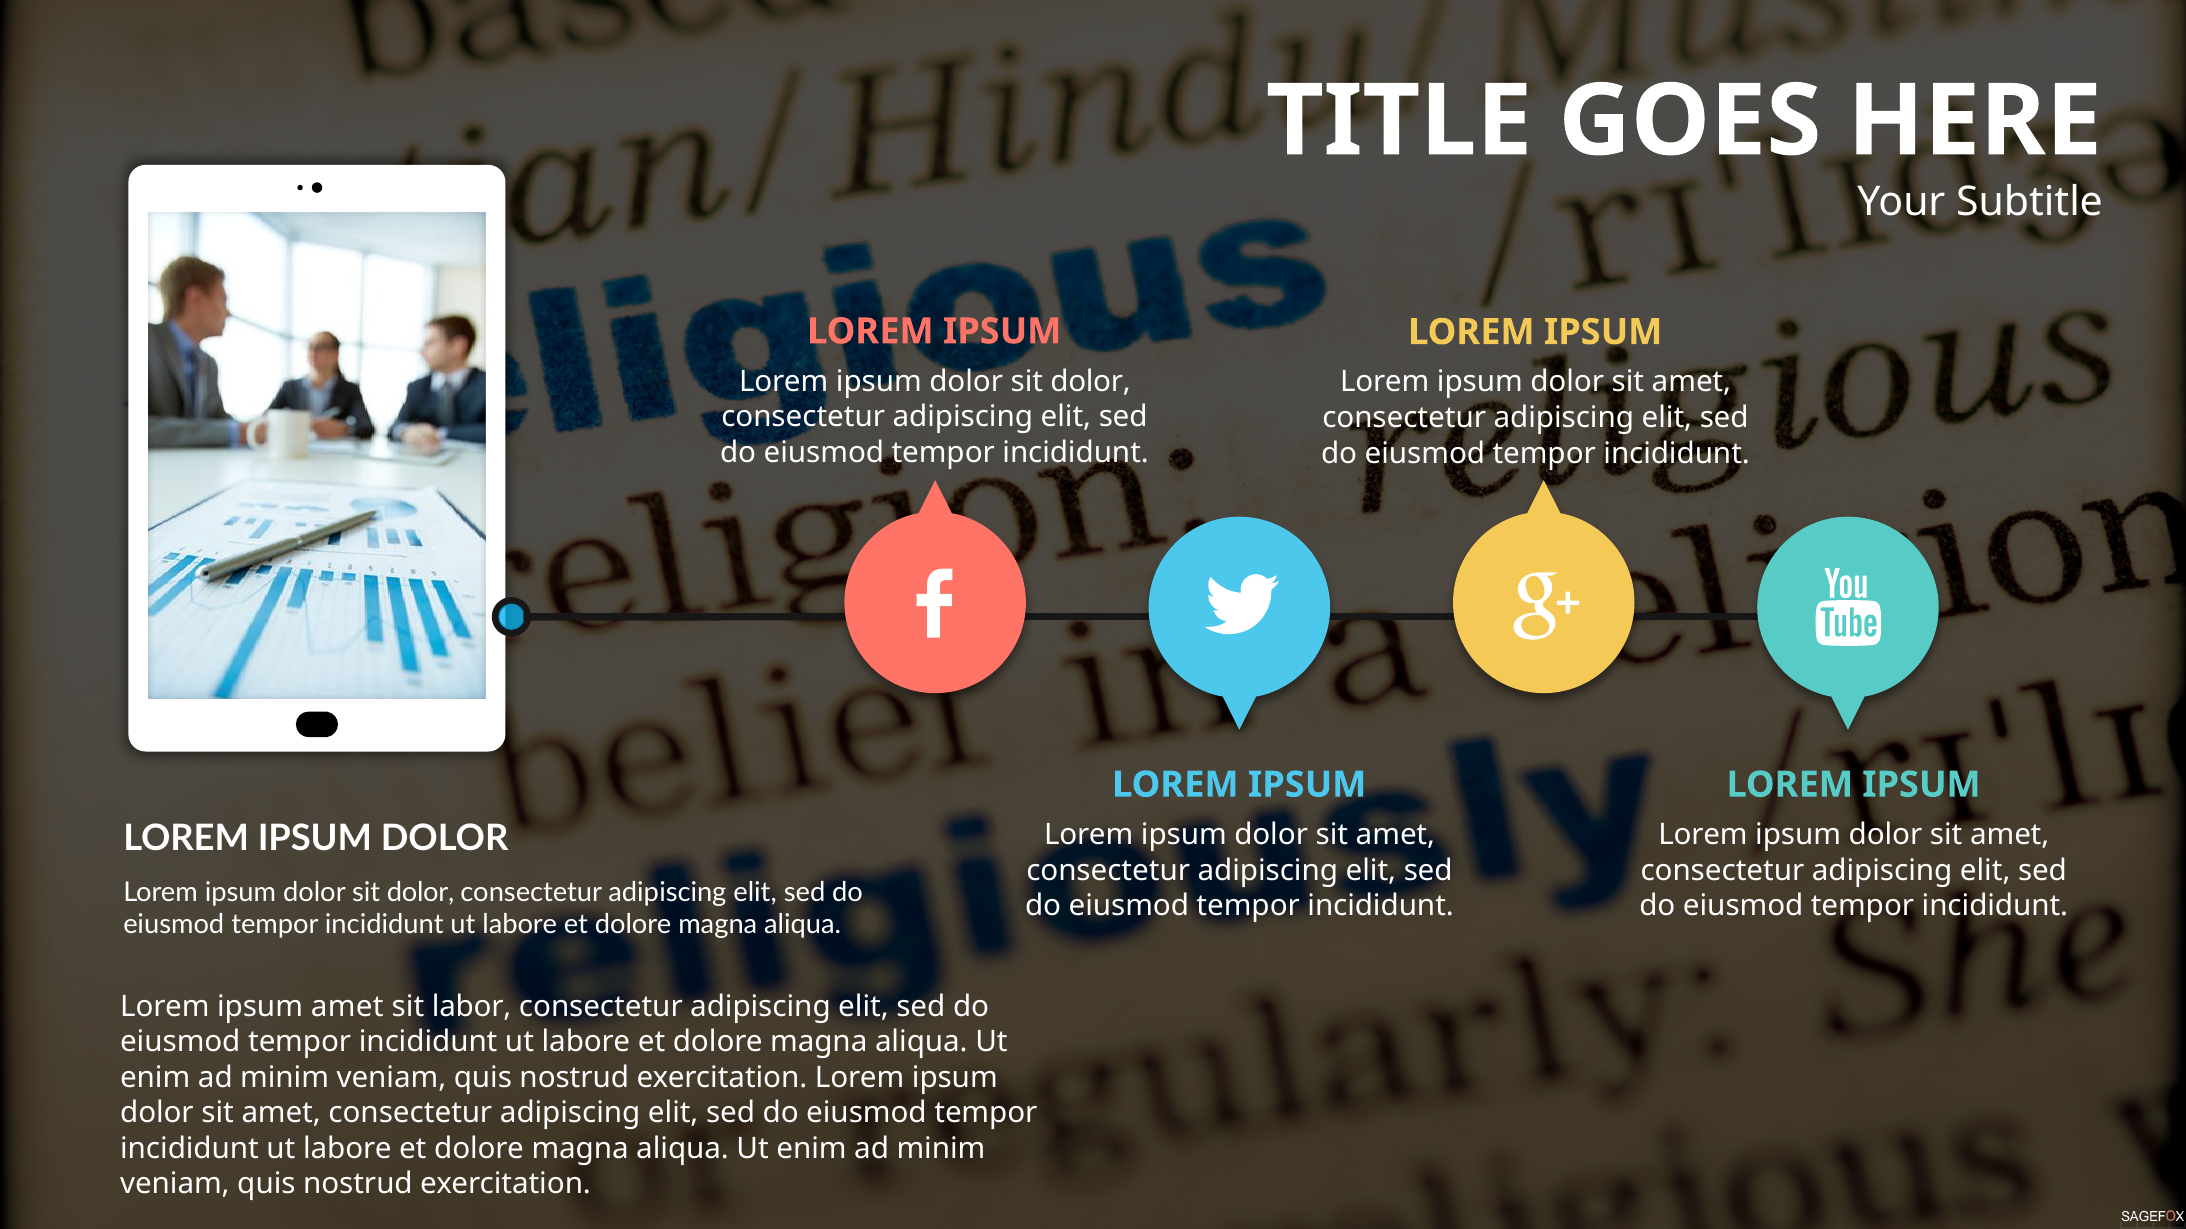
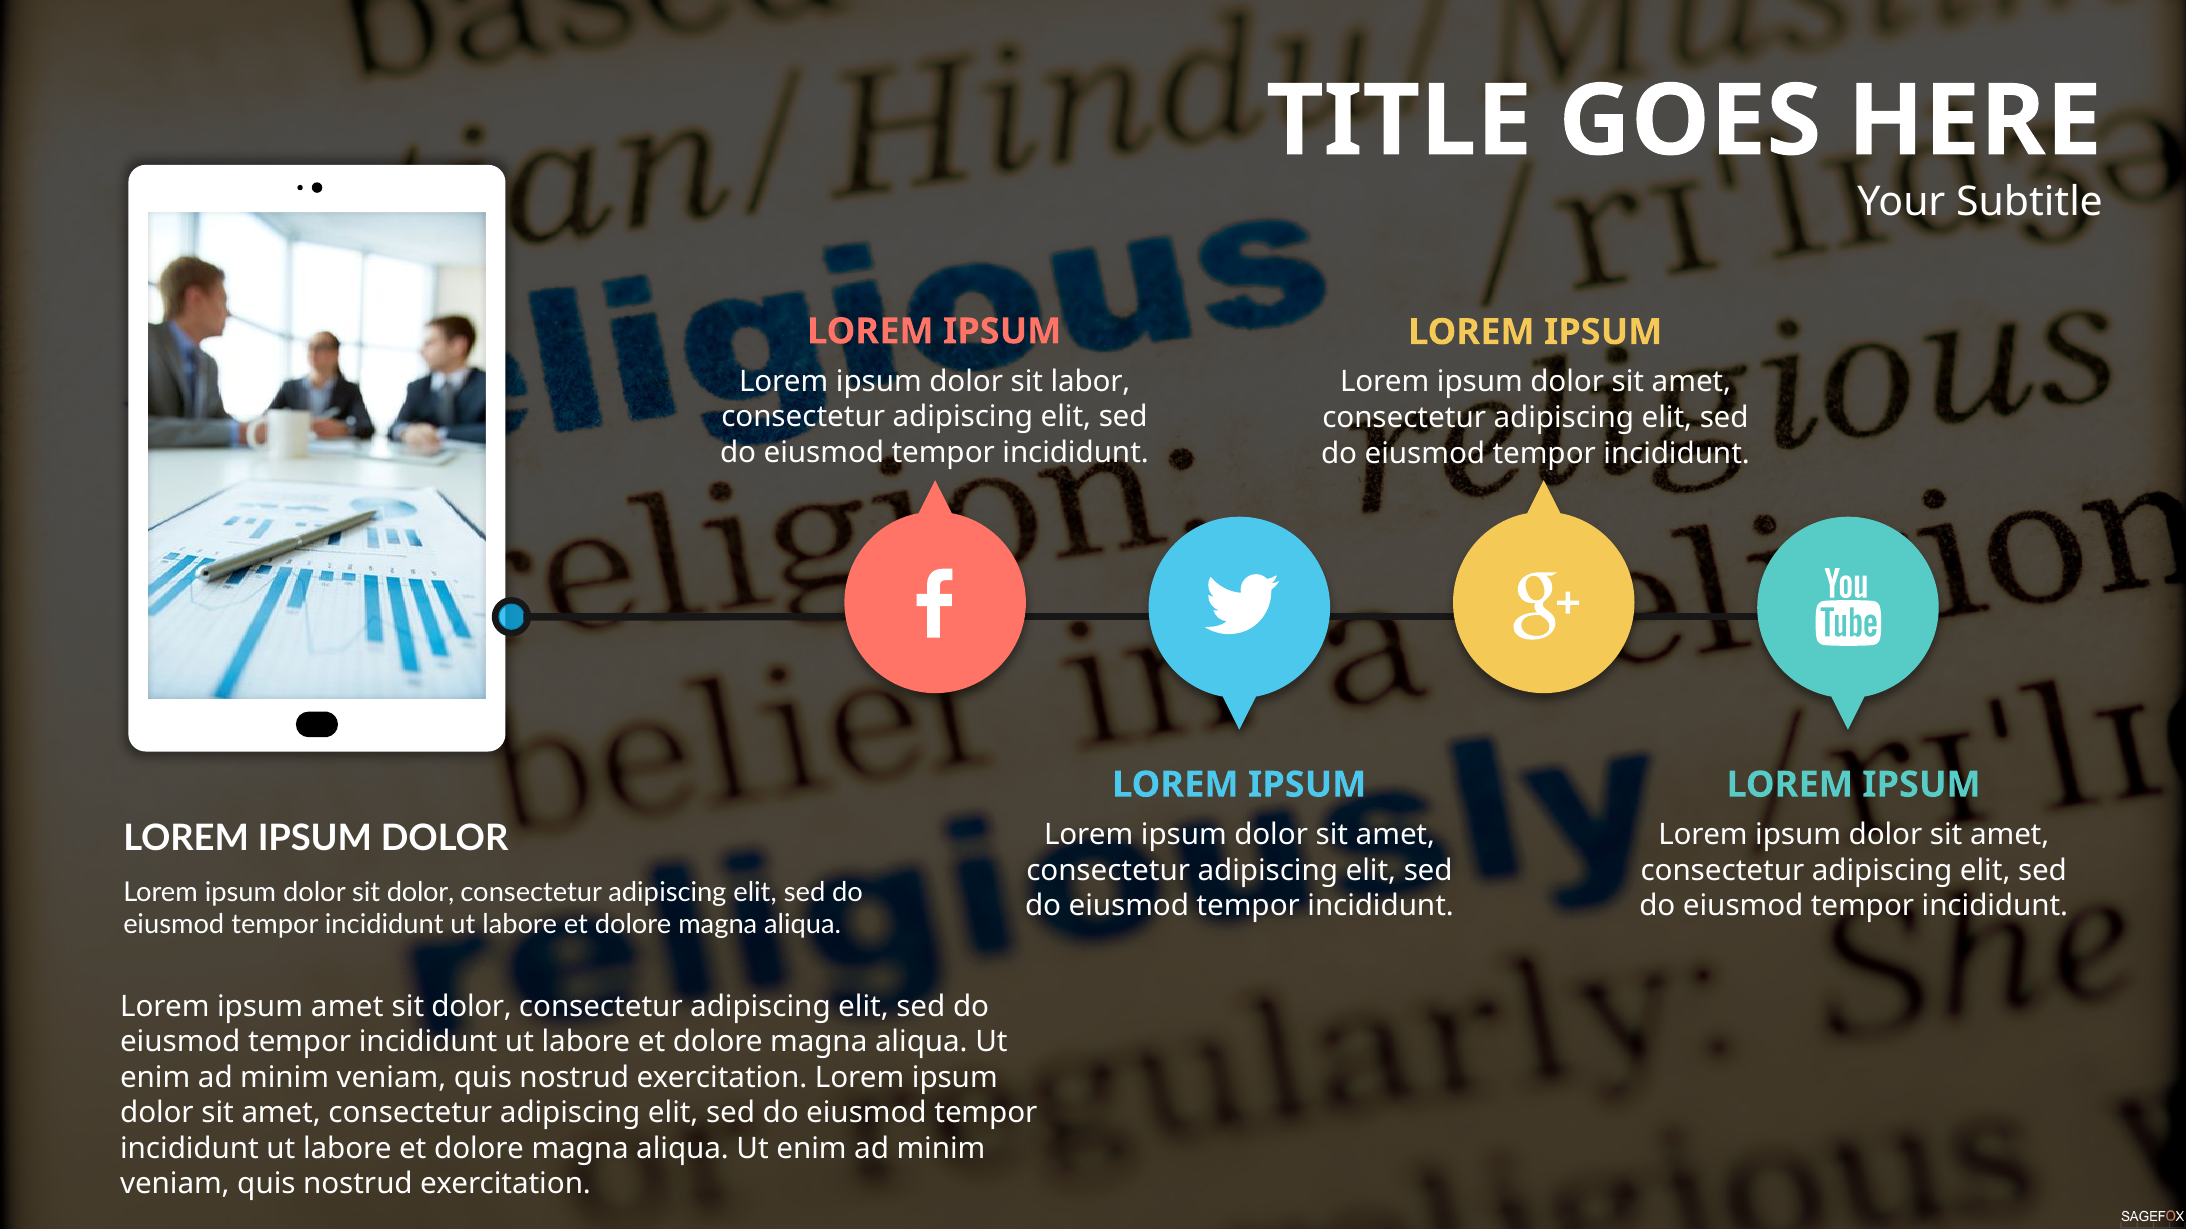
dolor: dolor -> labor (1090, 382)
labor: labor -> dolor (472, 1007)
